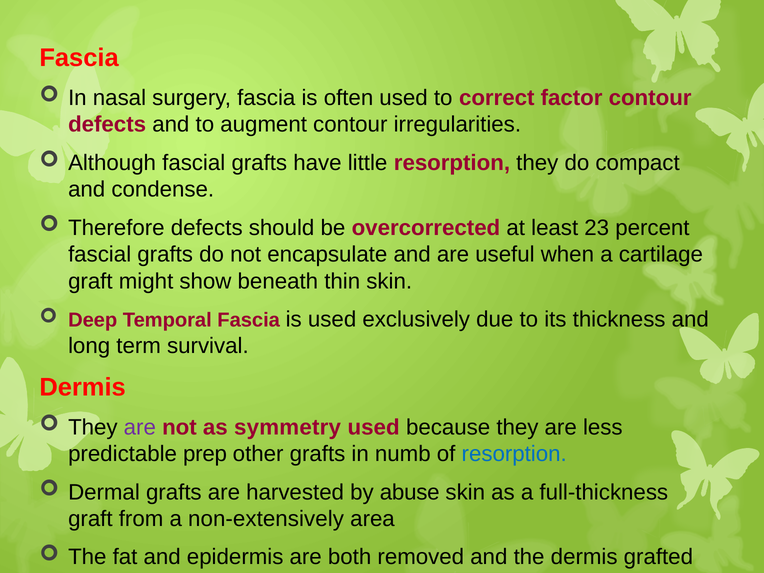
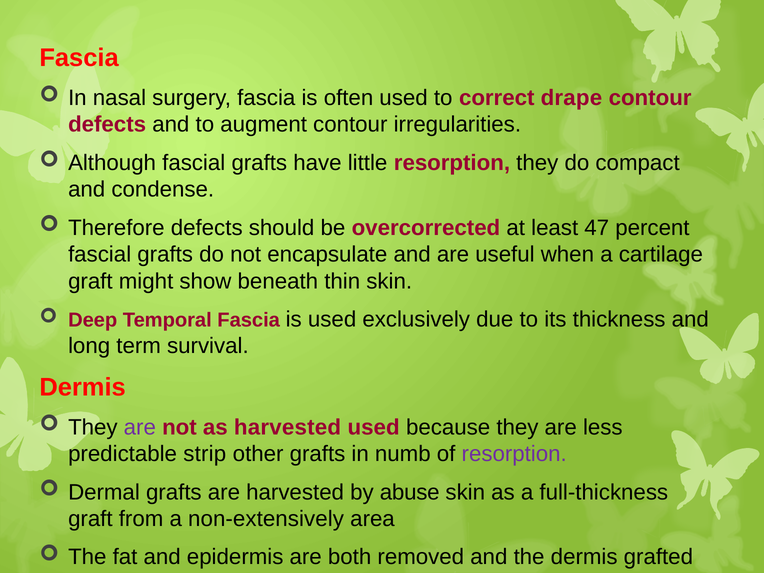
factor: factor -> drape (571, 98)
23: 23 -> 47 (597, 228)
as symmetry: symmetry -> harvested (288, 427)
prep: prep -> strip (205, 454)
resorption colour: blue -> purple (514, 454)
